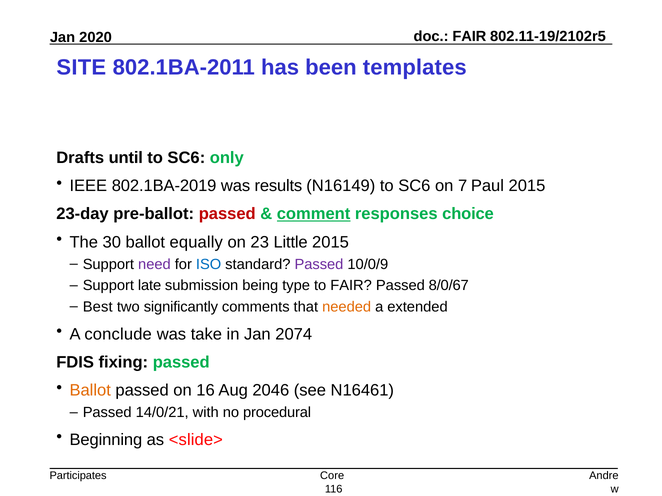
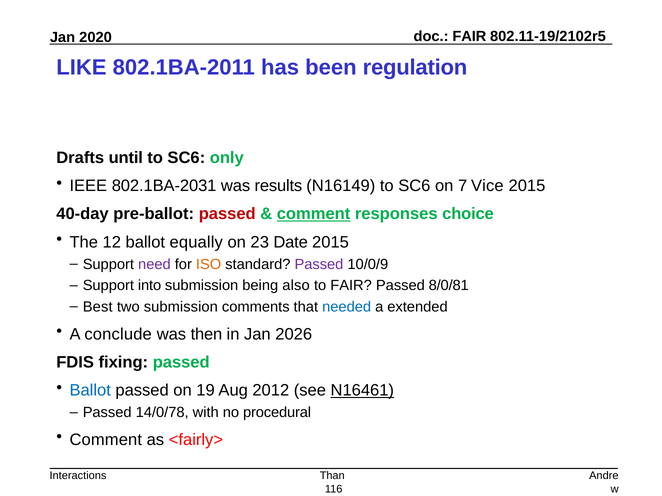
SITE: SITE -> LIKE (81, 68)
templates: templates -> regulation (415, 68)
802.1BA-2019: 802.1BA-2019 -> 802.1BA-2031 (164, 186)
Paul: Paul -> Vice (487, 186)
23-day: 23-day -> 40-day (82, 214)
30: 30 -> 12 (112, 242)
Little: Little -> Date (291, 242)
ISO colour: blue -> orange (209, 265)
late: late -> into (150, 286)
type: type -> also (296, 286)
8/0/67: 8/0/67 -> 8/0/81 (449, 286)
two significantly: significantly -> submission (181, 307)
needed colour: orange -> blue (347, 307)
take: take -> then (206, 334)
2074: 2074 -> 2026 (294, 334)
Ballot colour: orange -> blue (90, 391)
16: 16 -> 19 (206, 391)
2046: 2046 -> 2012 (271, 391)
N16461 underline: none -> present (362, 391)
14/0/21: 14/0/21 -> 14/0/78 (162, 413)
Beginning: Beginning -> Comment (106, 440)
<slide>: <slide> -> <fairly> (196, 440)
Participates: Participates -> Interactions (78, 476)
Core: Core -> Than (332, 476)
